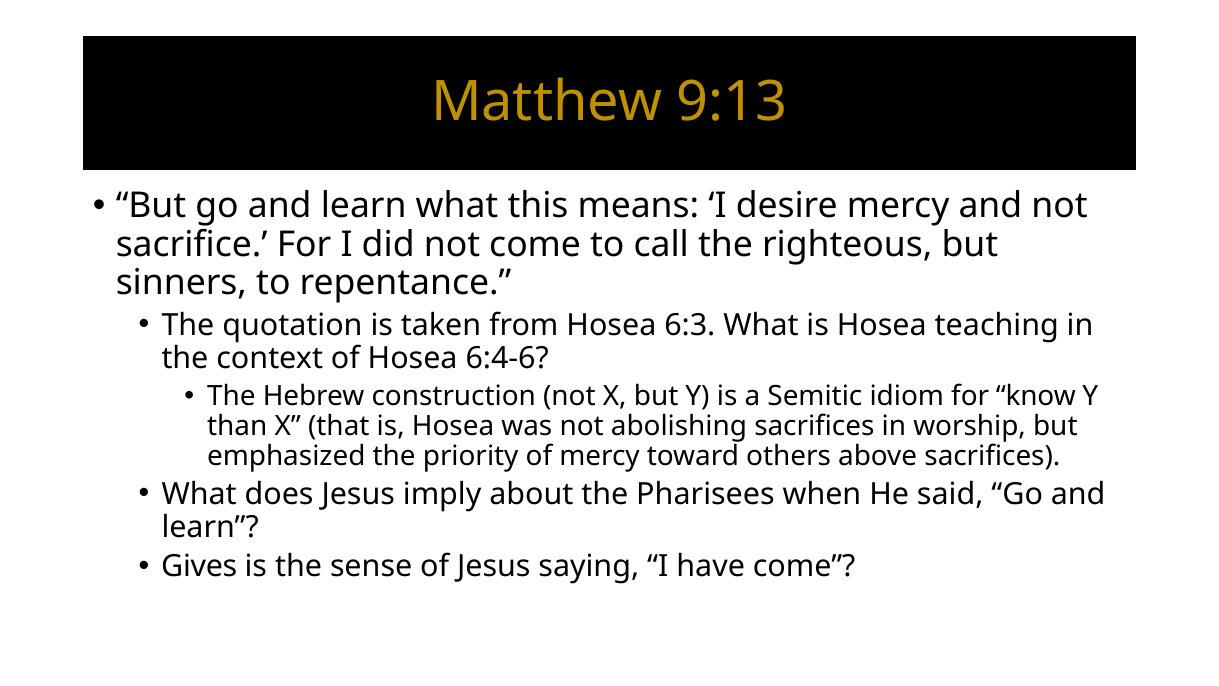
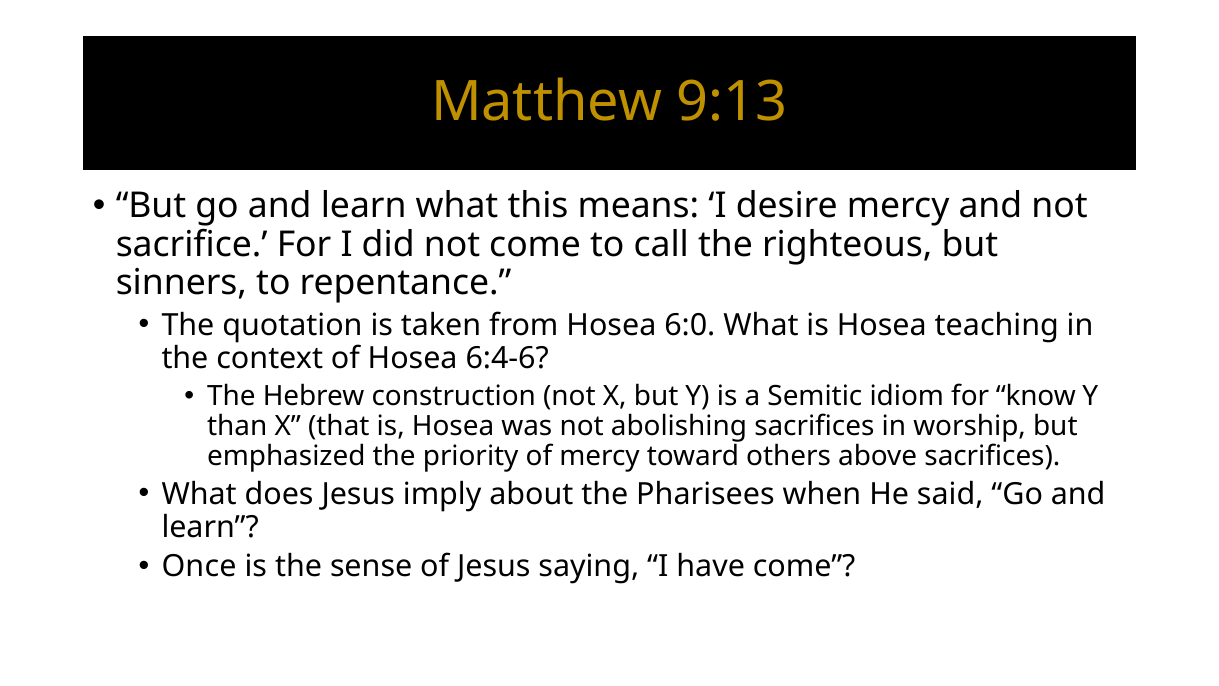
6:3: 6:3 -> 6:0 (690, 325)
Gives: Gives -> Once (199, 566)
